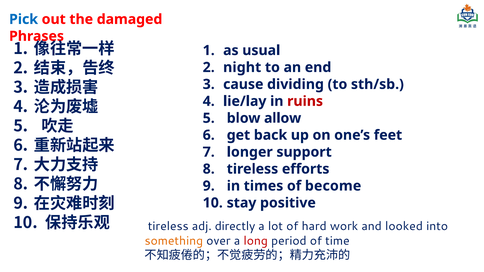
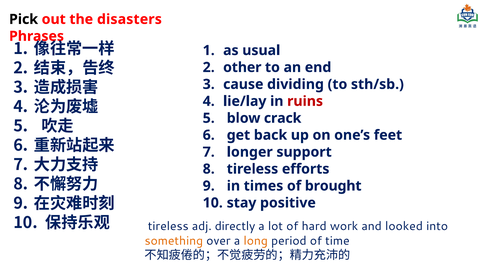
Pick colour: blue -> black (24, 19)
damaged: damaged -> disasters (129, 19)
night: night -> other (242, 67)
allow: allow -> crack (283, 118)
become: become -> brought (333, 186)
long colour: red -> orange (256, 241)
